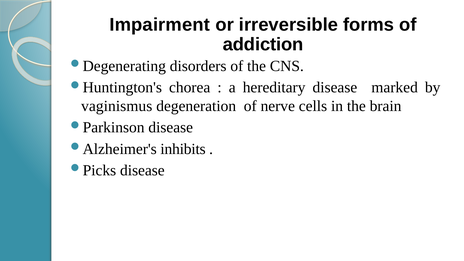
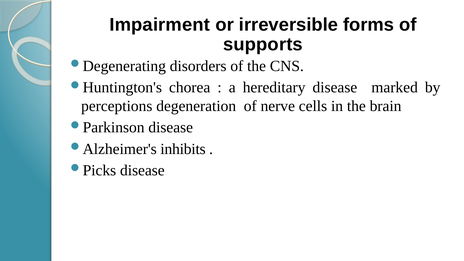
addiction: addiction -> supports (263, 45)
vaginismus: vaginismus -> perceptions (117, 106)
